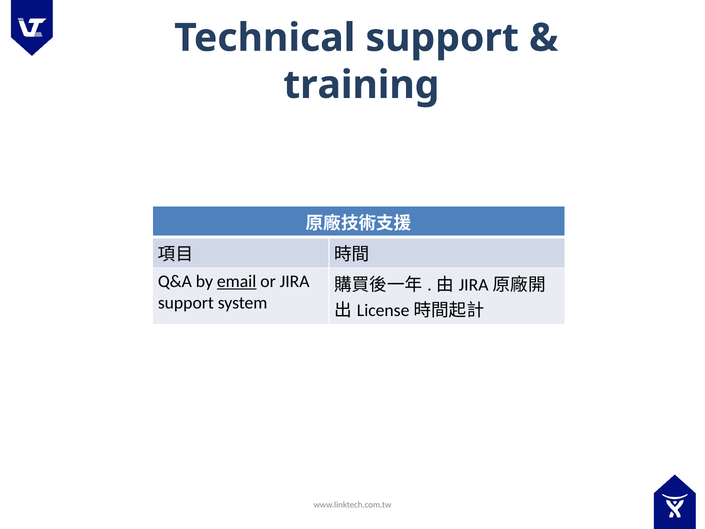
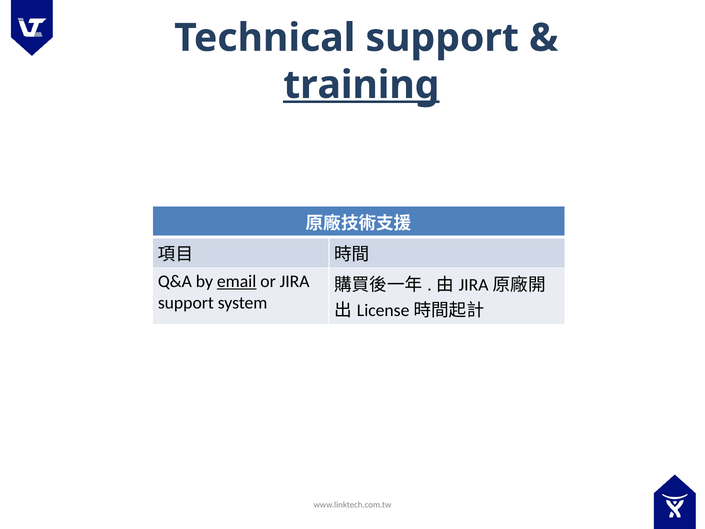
training underline: none -> present (361, 85)
